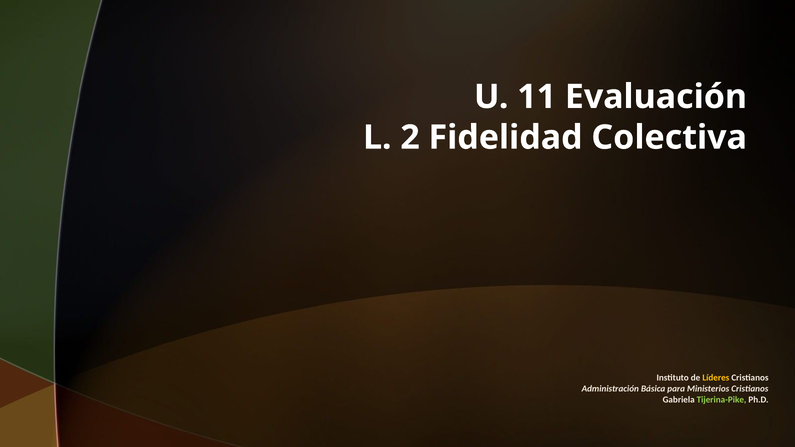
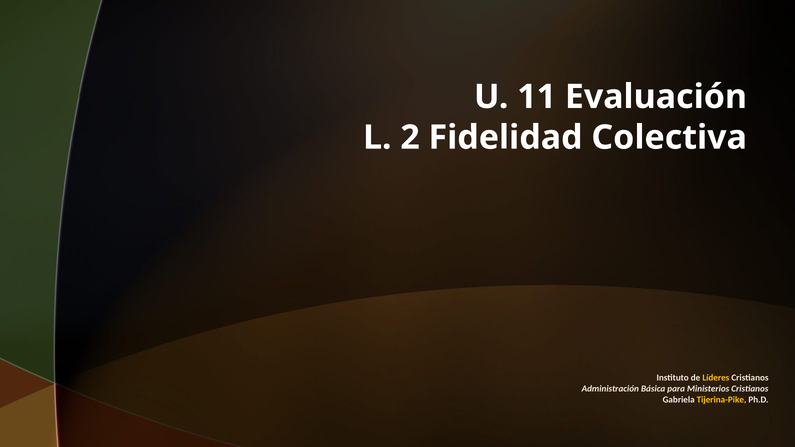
Tijerina-Pike colour: light green -> yellow (722, 400)
